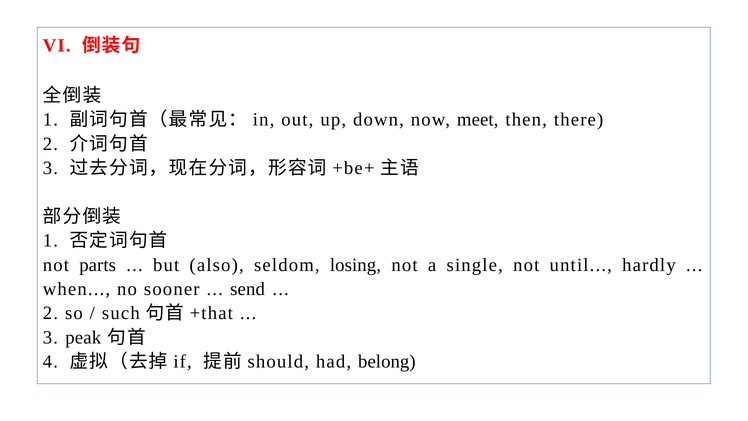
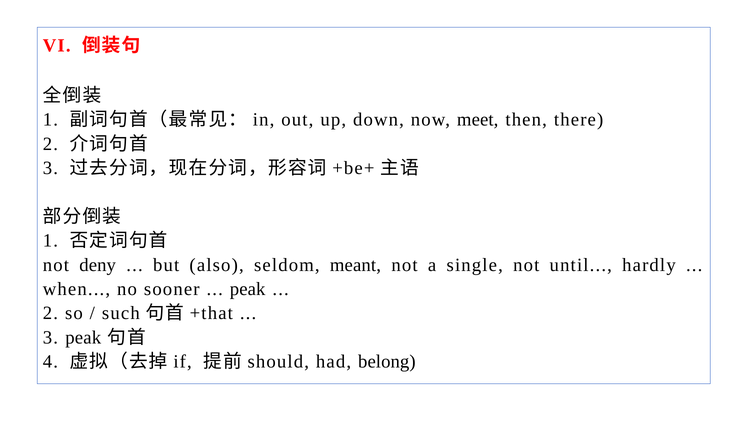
parts: parts -> deny (98, 265)
losing: losing -> meant (355, 265)
send: send -> peak (248, 289)
